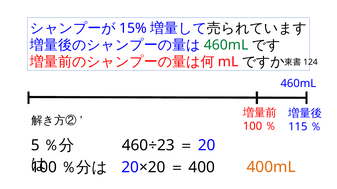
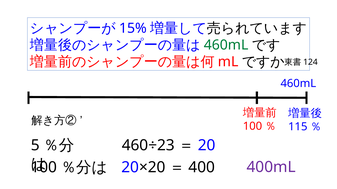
400mL colour: orange -> purple (271, 167)
